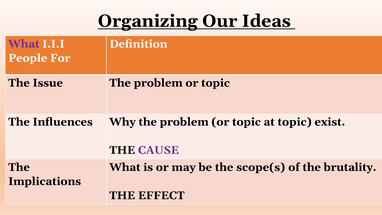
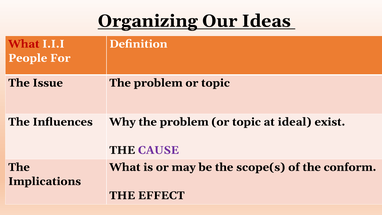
What colour: purple -> red (24, 44)
at topic: topic -> ideal (295, 122)
brutality: brutality -> conform (350, 167)
